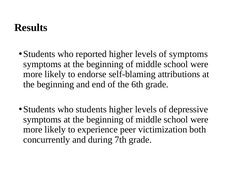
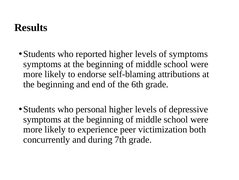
who students: students -> personal (91, 109)
